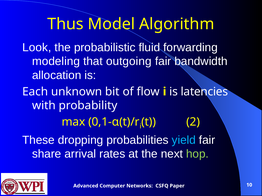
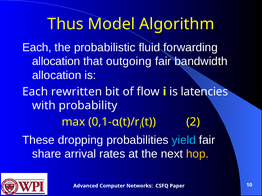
Look: Look -> Each (37, 48)
modeling: modeling -> allocation (56, 62)
unknown: unknown -> rewritten (77, 92)
hop colour: light green -> yellow (197, 154)
